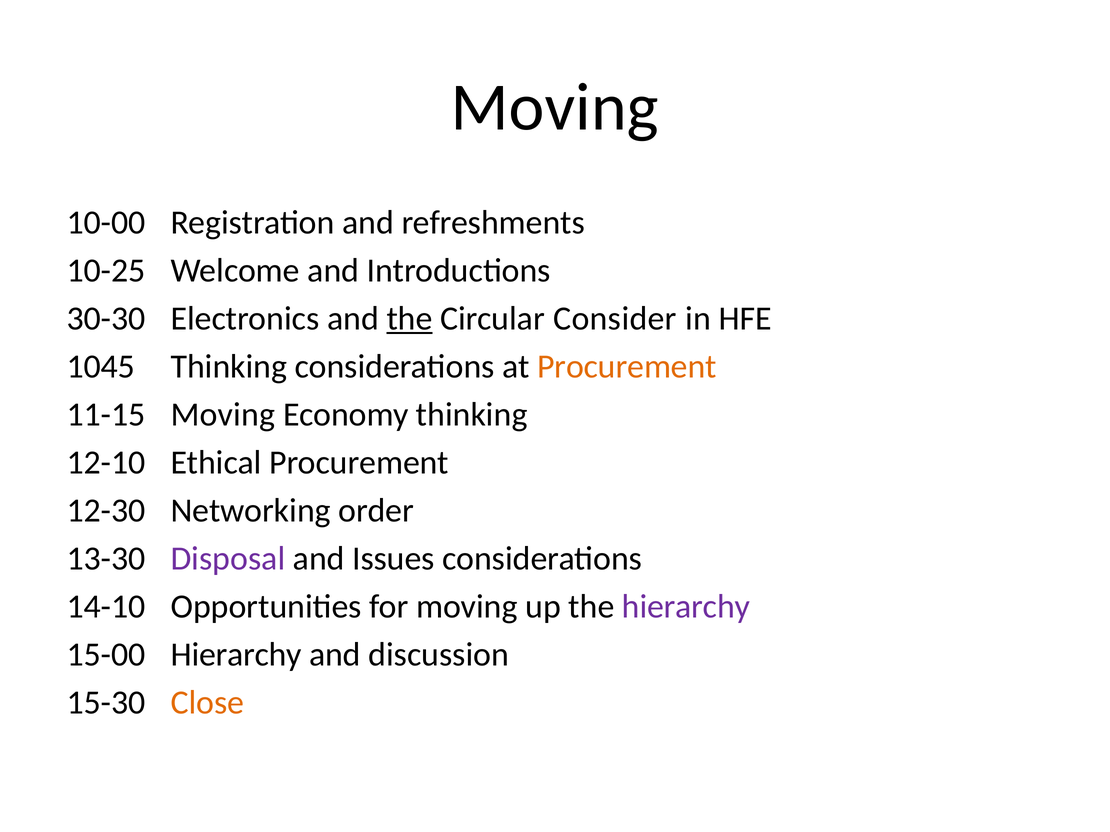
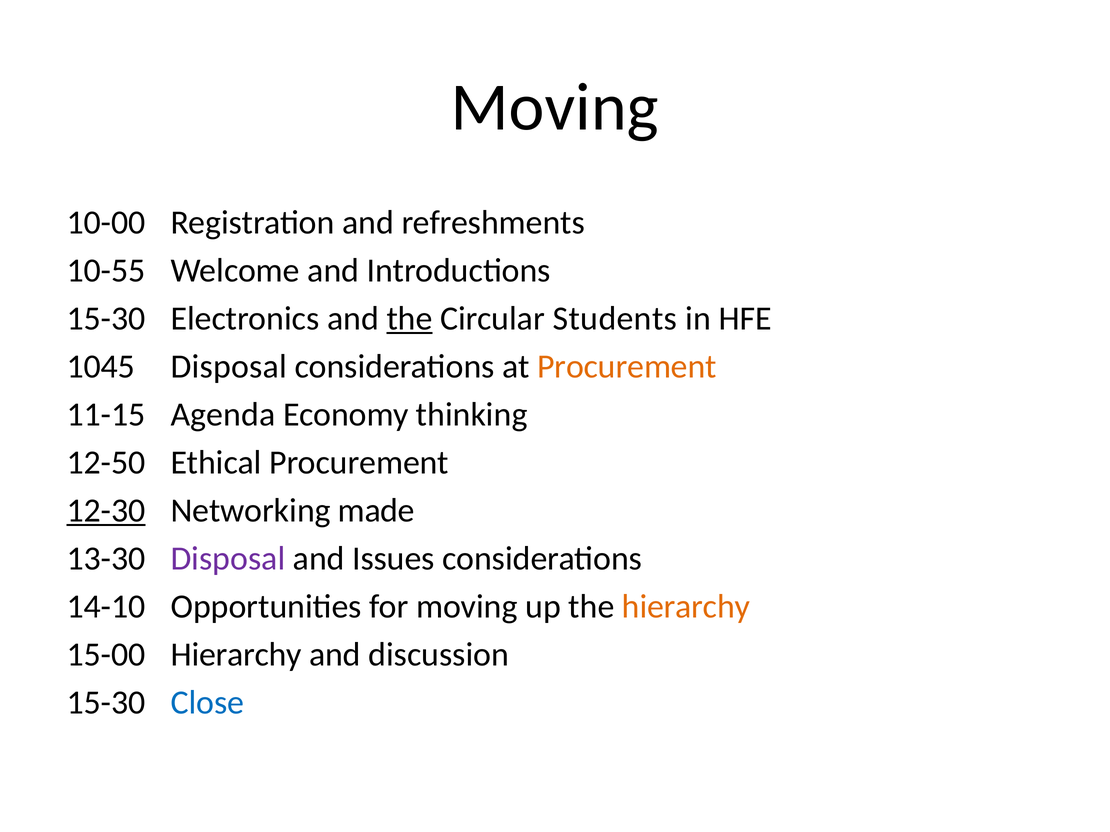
10-25: 10-25 -> 10-55 (106, 271)
30-30: 30-30 -> 15-30 (106, 319)
Consider: Consider -> Students (615, 319)
1045 Thinking: Thinking -> Disposal (229, 367)
11-15 Moving: Moving -> Agenda (223, 415)
12-10: 12-10 -> 12-50 (106, 463)
12-30 underline: none -> present (106, 511)
order: order -> made (376, 511)
hierarchy colour: purple -> orange (686, 607)
Close colour: orange -> blue (207, 703)
